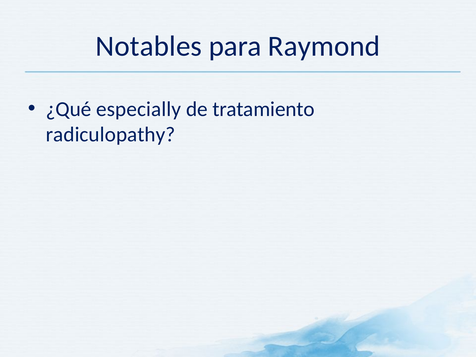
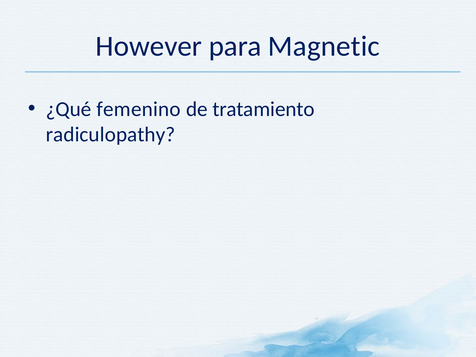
Notables: Notables -> However (149, 46)
Raymond: Raymond -> Magnetic (324, 46)
especially: especially -> femenino (139, 109)
